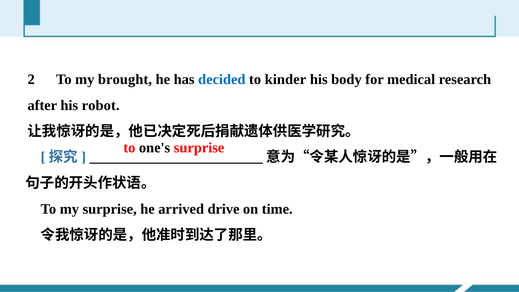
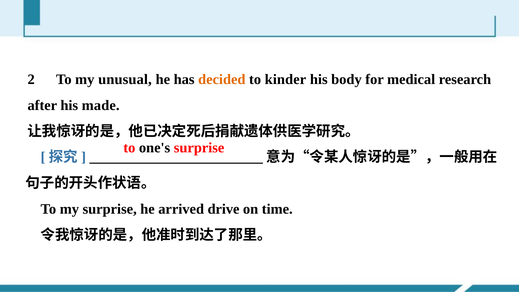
brought: brought -> unusual (125, 79)
decided colour: blue -> orange (222, 79)
robot: robot -> made (101, 105)
